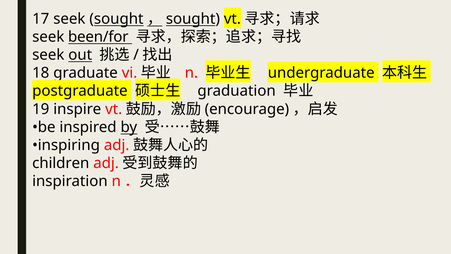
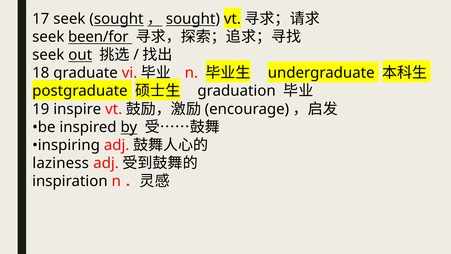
children: children -> laziness (61, 163)
